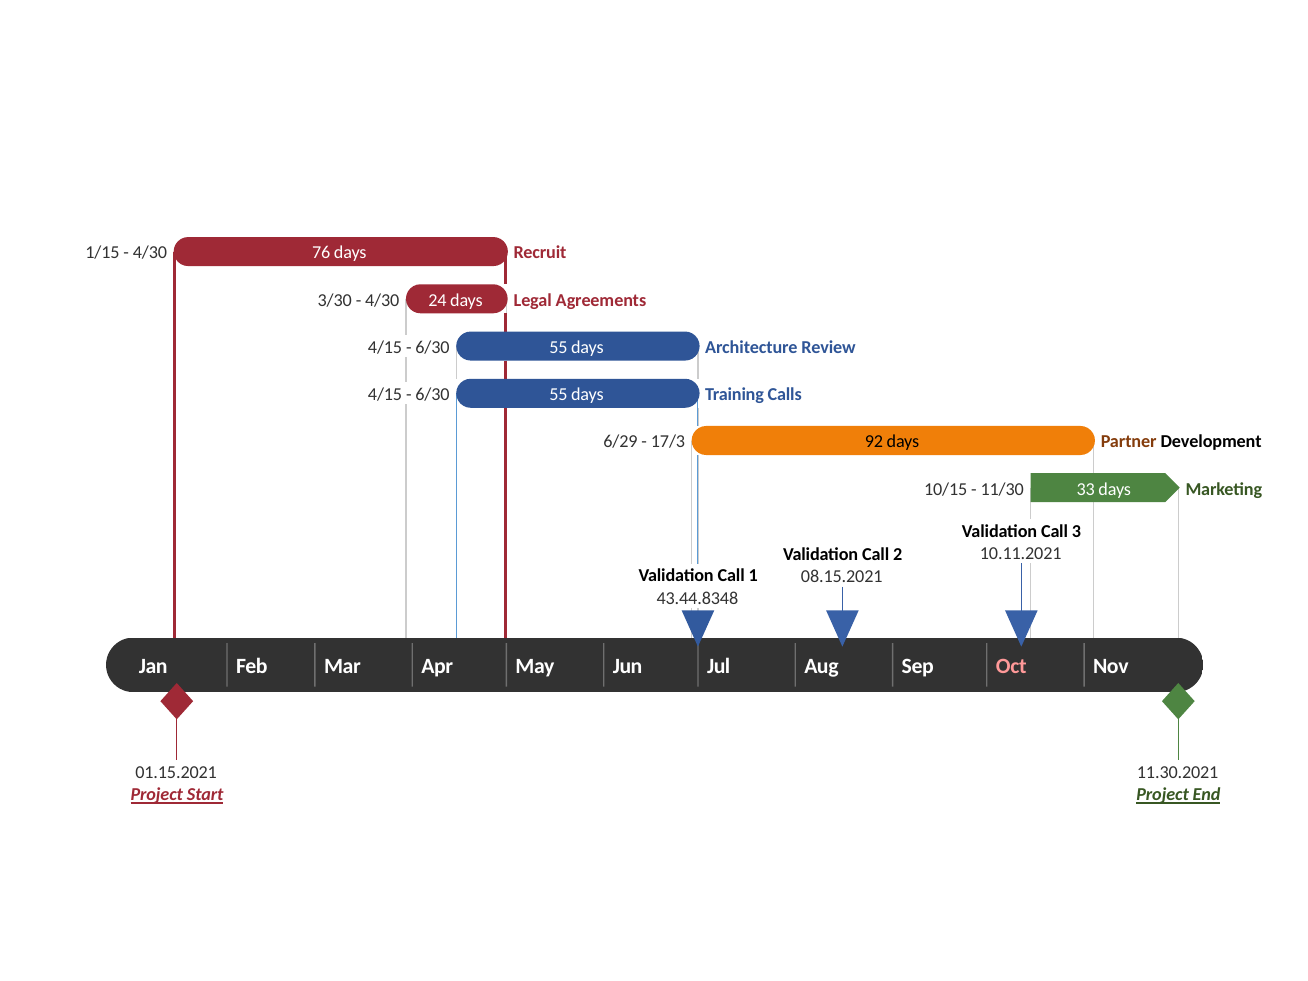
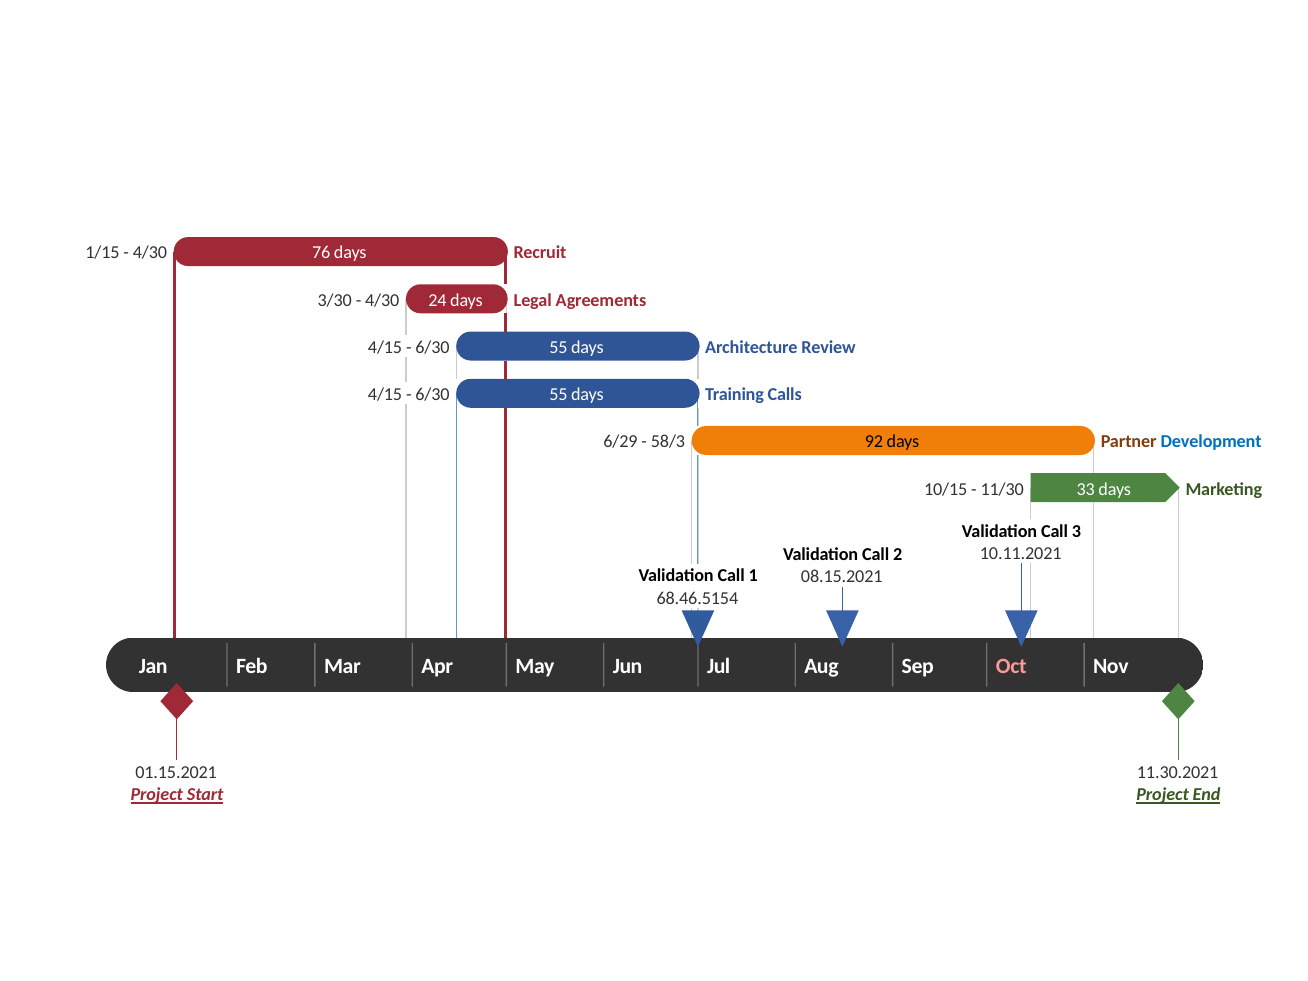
17/3: 17/3 -> 58/3 (668, 442)
Development colour: black -> blue (1211, 442)
43.44.8348: 43.44.8348 -> 68.46.5154 (697, 598)
